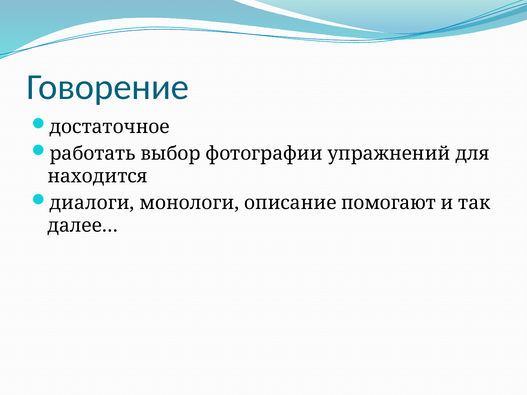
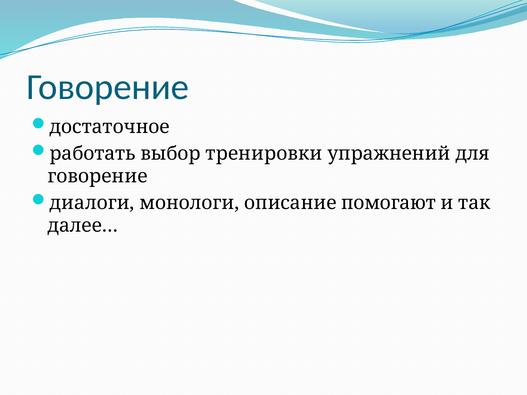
фотографии: фотографии -> тренировки (264, 154)
находится: находится -> говорение (97, 176)
